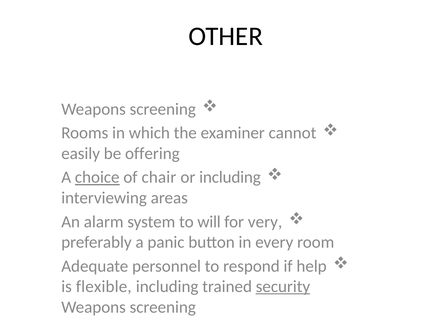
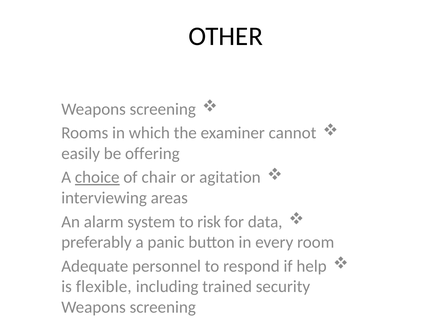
or including: including -> agitation (230, 177)
will: will -> risk (209, 221)
very: very -> data (265, 221)
security underline: present -> none (283, 286)
